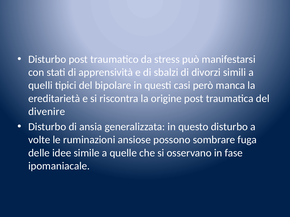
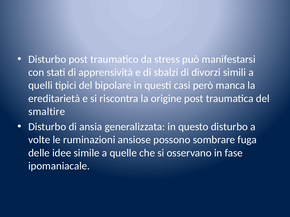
divenire: divenire -> smaltire (47, 112)
